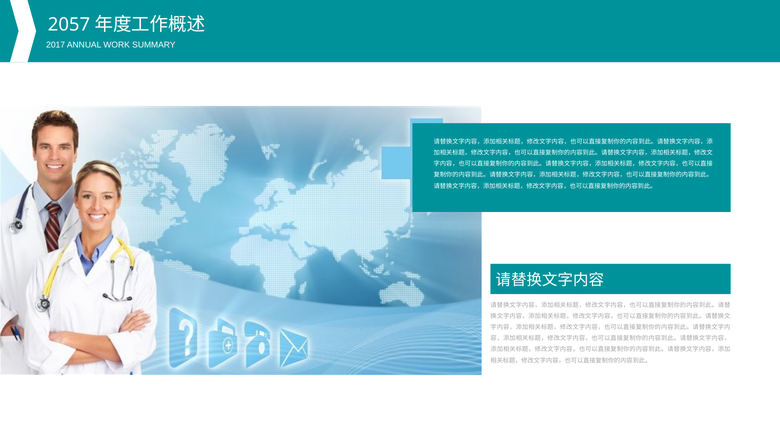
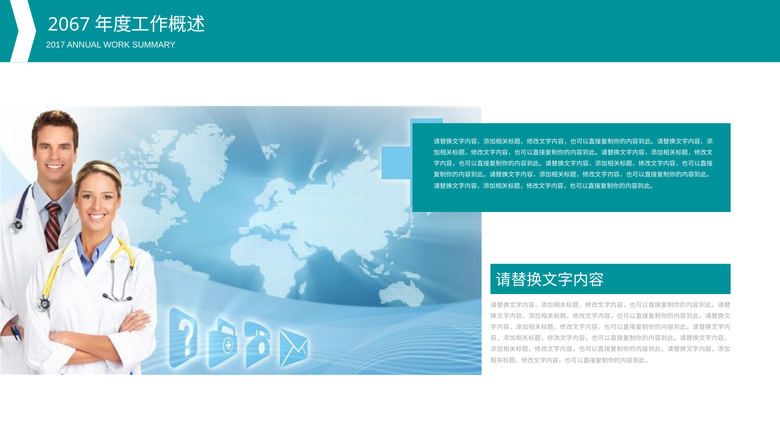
2057: 2057 -> 2067 (69, 25)
